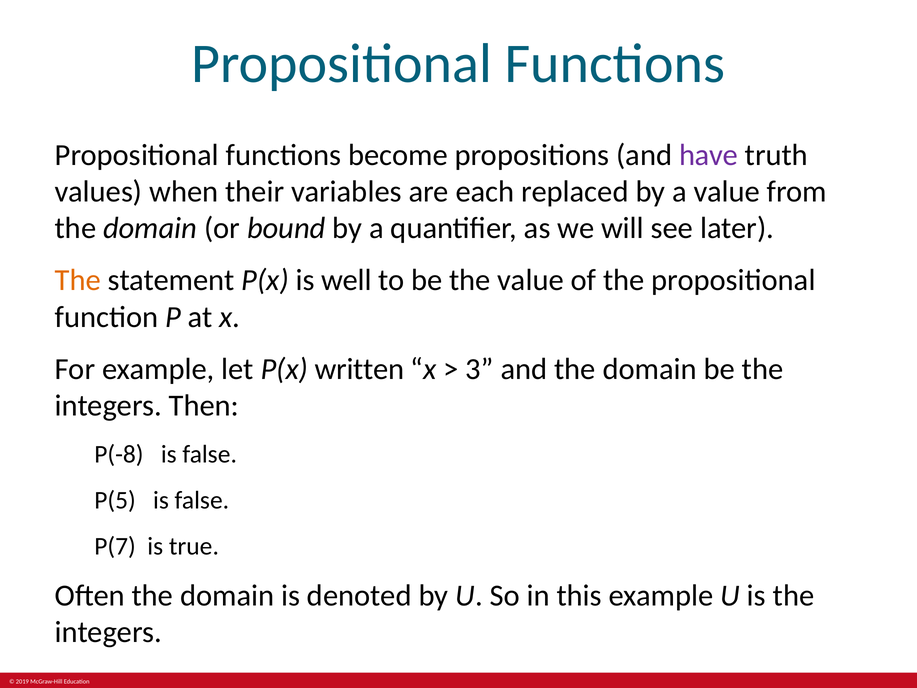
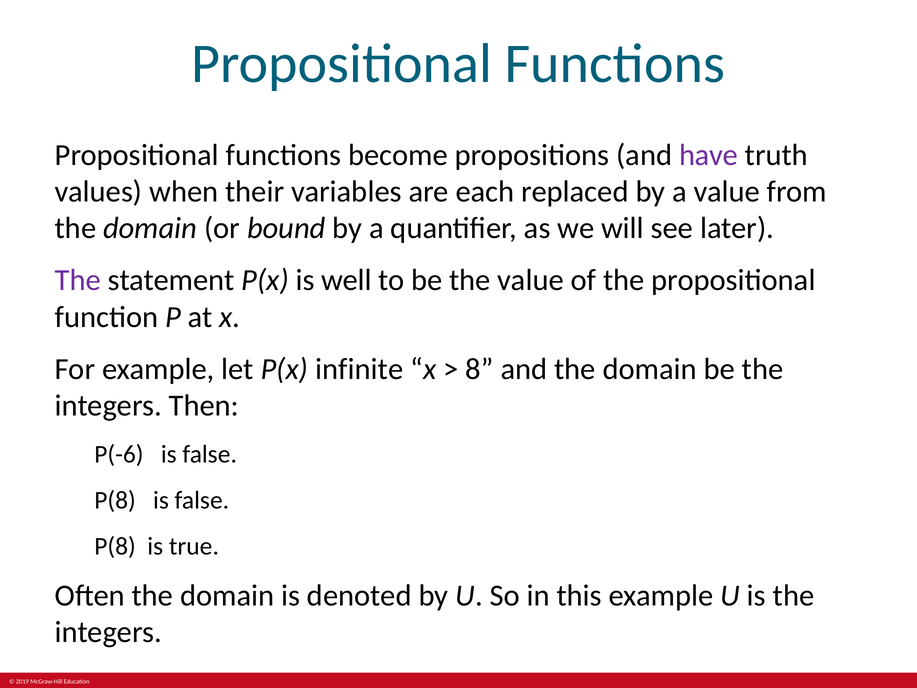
The colour: orange -> purple (78, 280)
written: written -> infinite (359, 369)
3: 3 -> 8 (480, 369)
P(-8: P(-8 -> P(-6 (119, 454)
P(5: P(5 -> P(8 (115, 500)
P(7: P(7 -> P(8 (115, 546)
